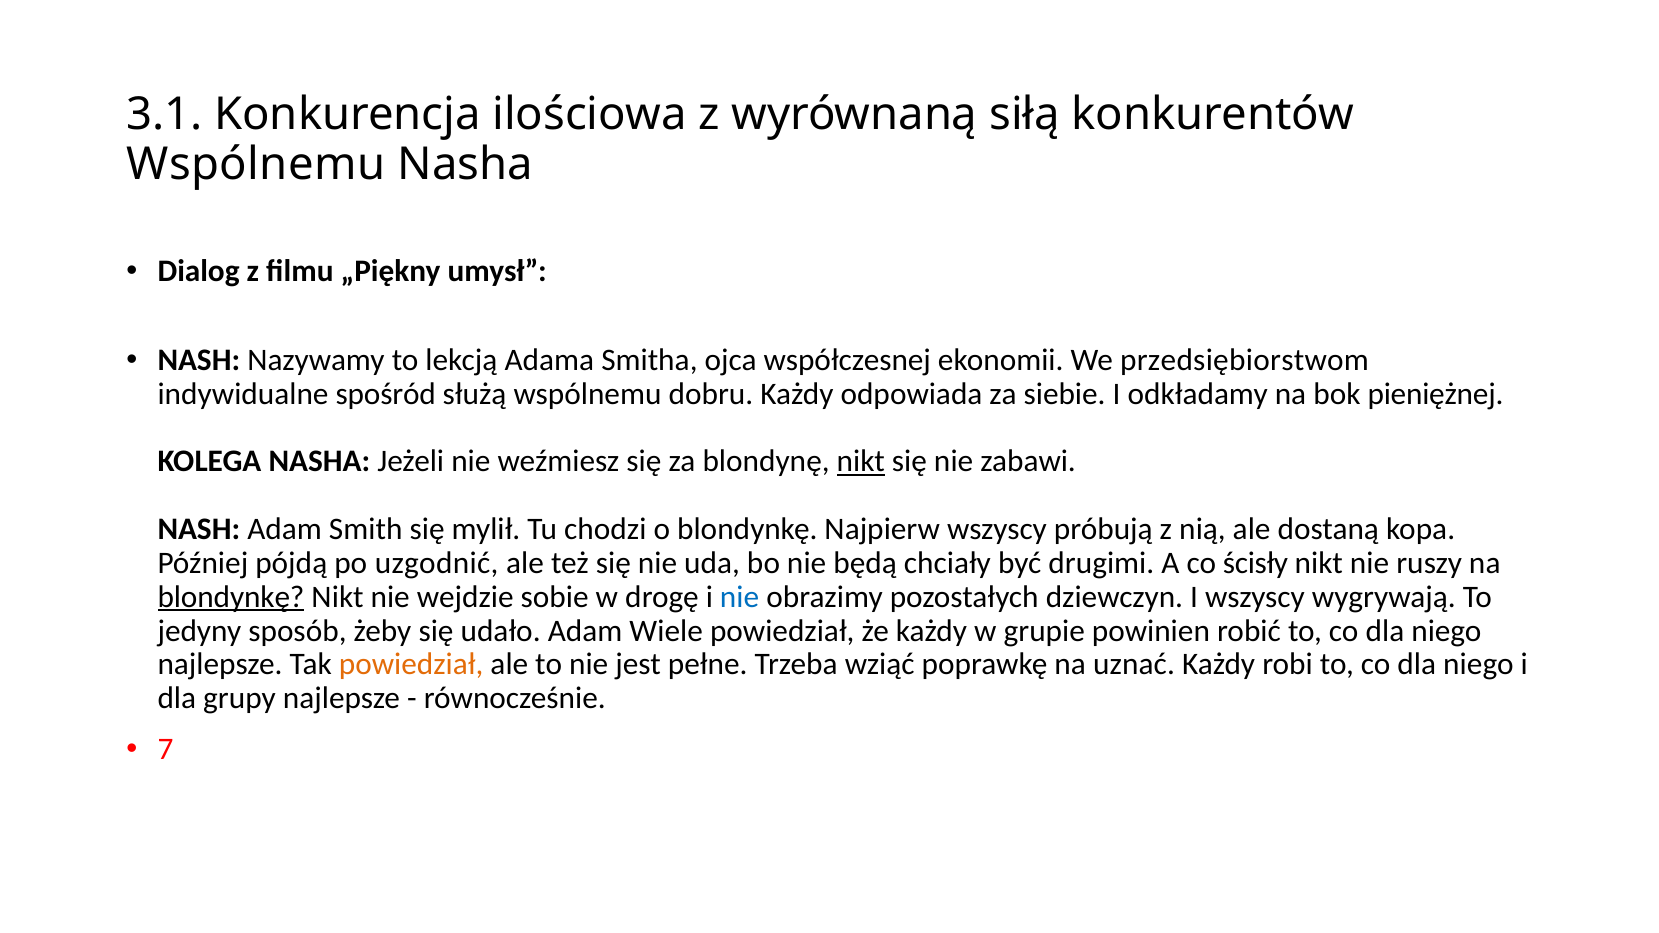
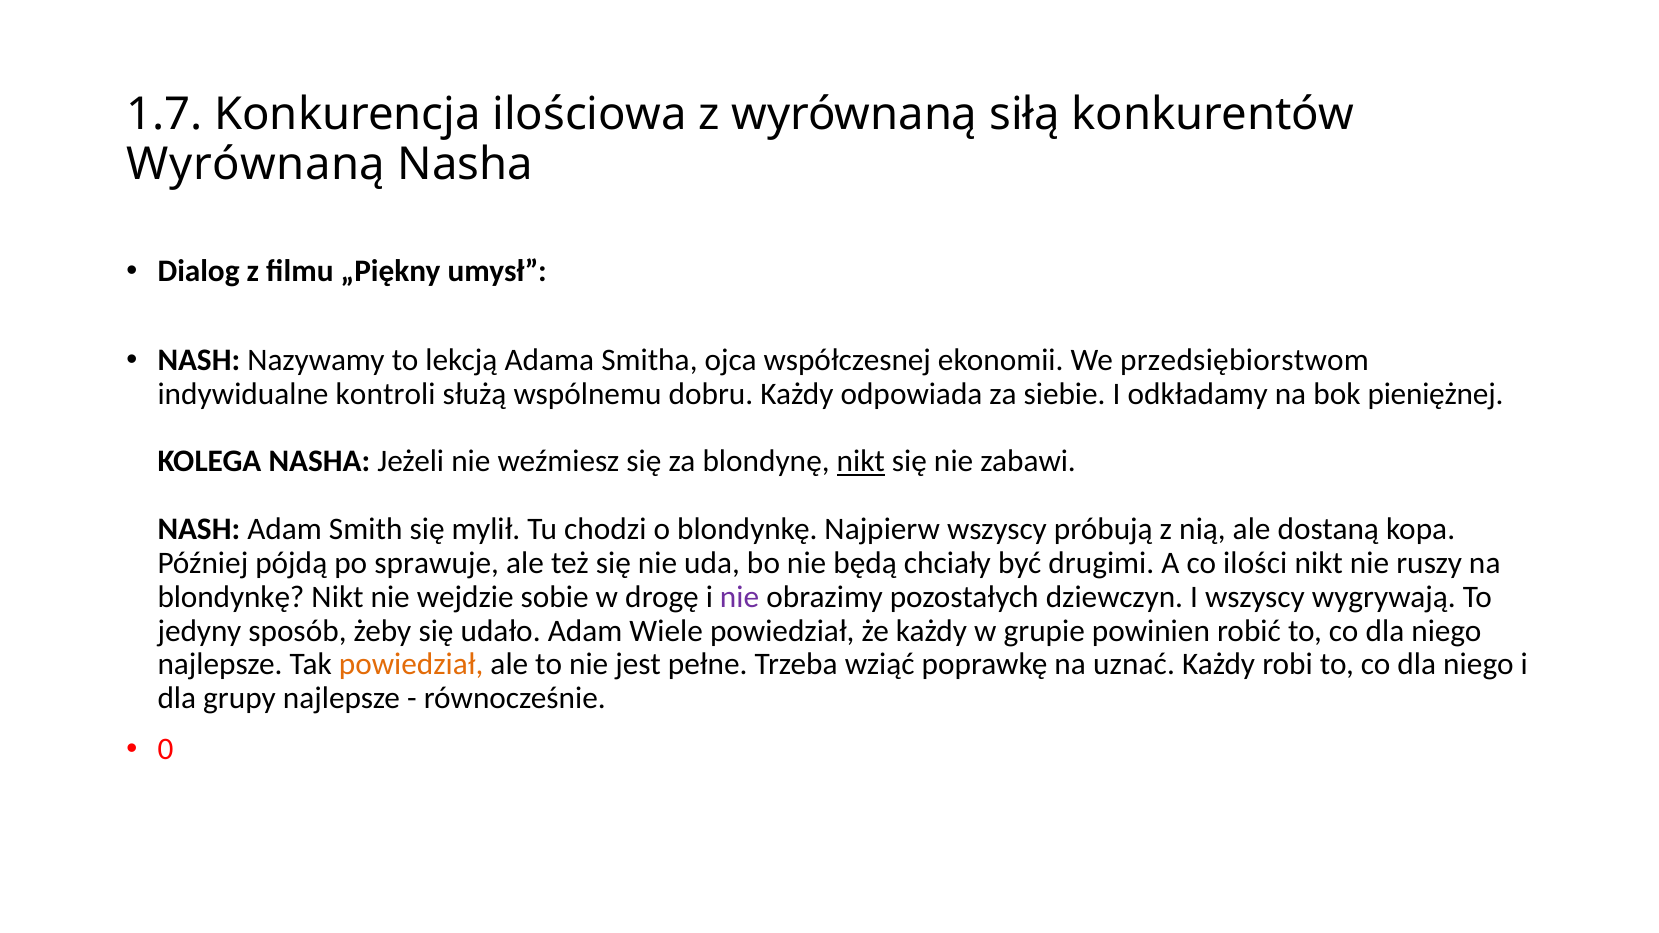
3.1: 3.1 -> 1.7 (165, 115)
Wspólnemu: Wspólnemu -> Wyrównaną (256, 164)
spośród: spośród -> kontroli (386, 394)
uzgodnić: uzgodnić -> sprawuje (437, 563)
ścisły: ścisły -> ilości (1255, 563)
blondynkę underline: present -> none (231, 597)
nie colour: blue -> purple (740, 597)
7: 7 -> 0 (166, 750)
